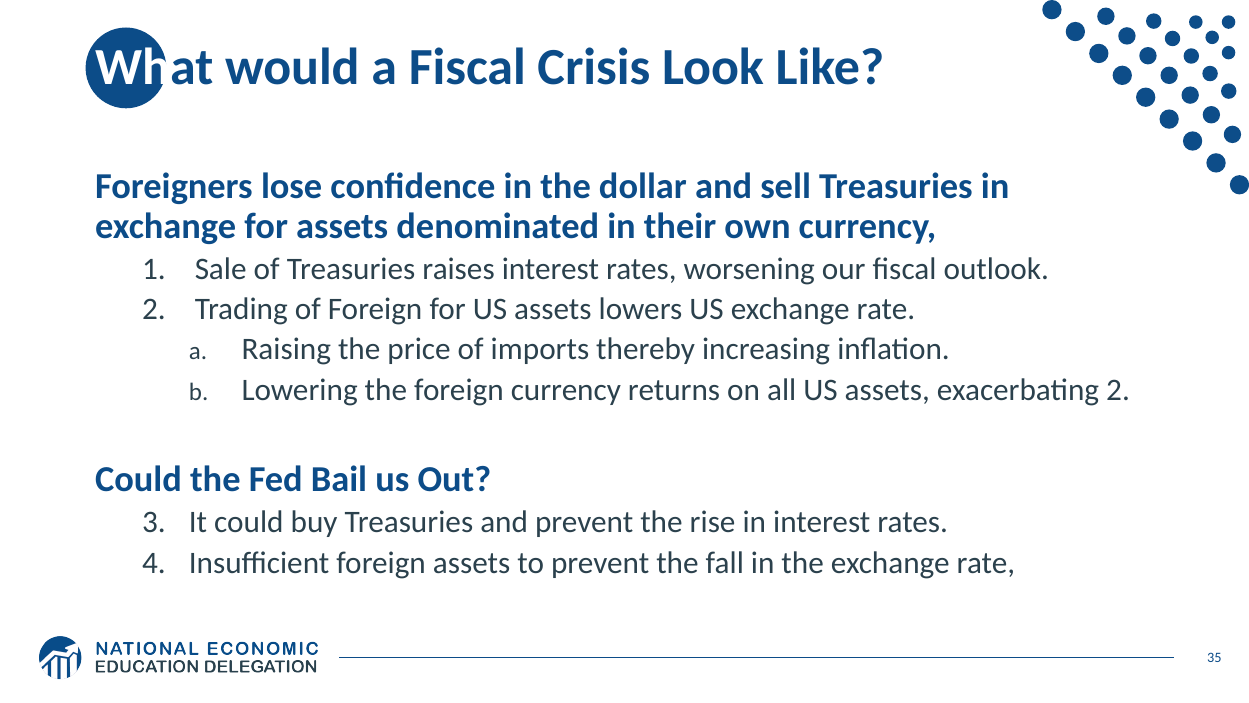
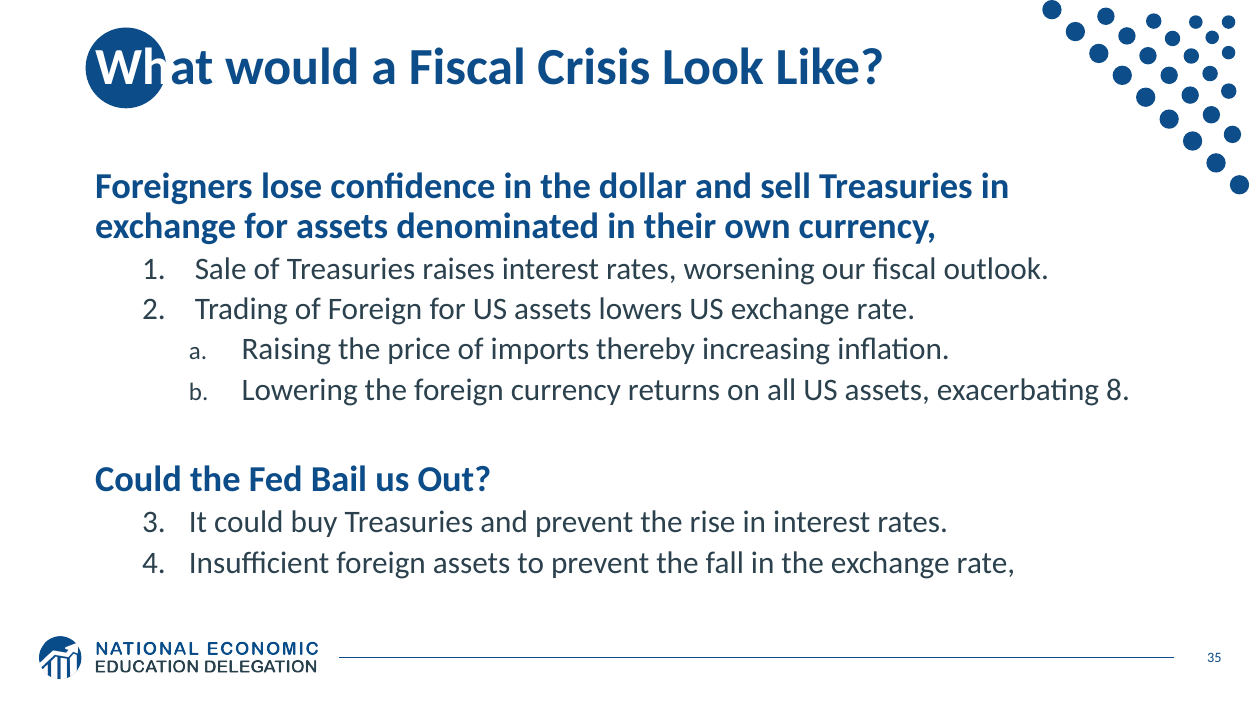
exacerbating 2: 2 -> 8 (1118, 390)
